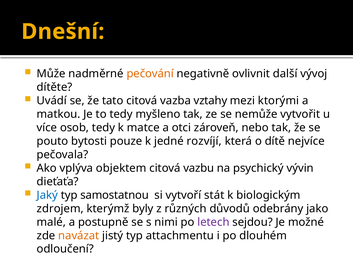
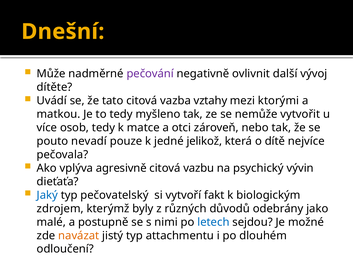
pečování colour: orange -> purple (150, 74)
bytosti: bytosti -> nevadí (89, 142)
rozvíjí: rozvíjí -> jelikož (204, 142)
objektem: objektem -> agresivně (121, 169)
samostatnou: samostatnou -> pečovatelský (114, 196)
stát: stát -> fakt (214, 196)
letech colour: purple -> blue (213, 223)
